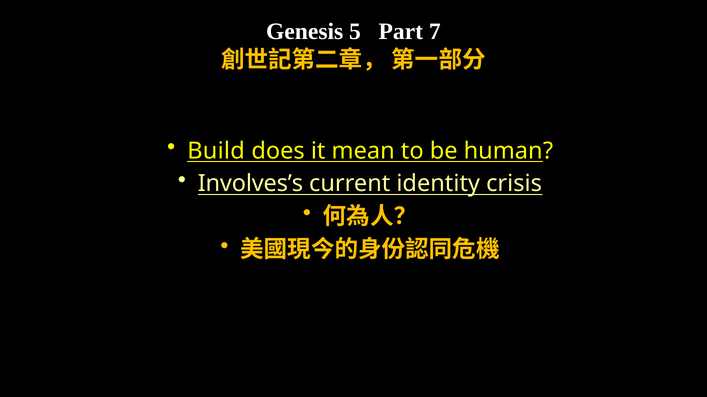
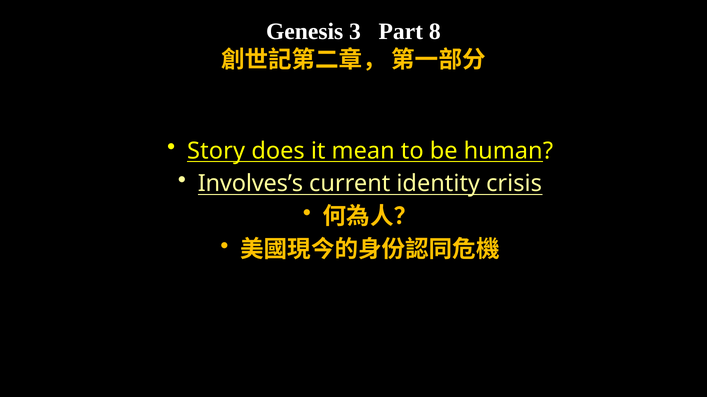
5: 5 -> 3 (355, 32)
7: 7 -> 8 (435, 32)
Build: Build -> Story (216, 151)
